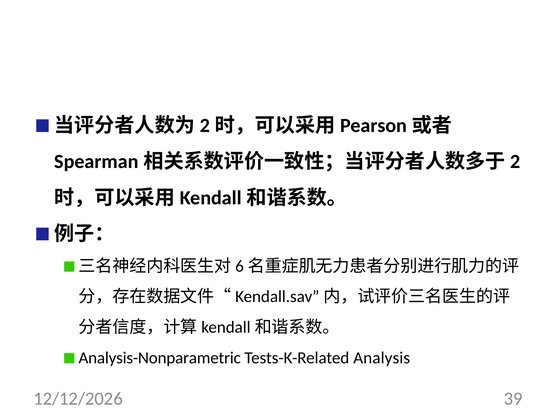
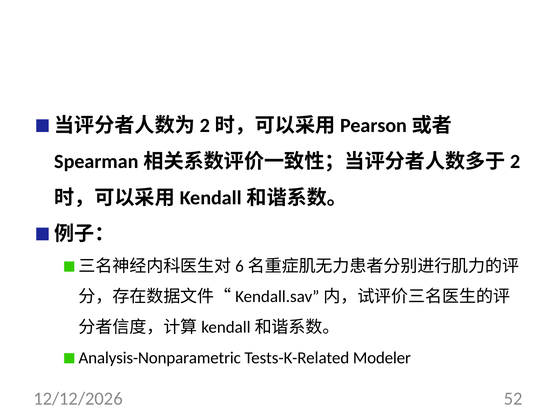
Analysis: Analysis -> Modeler (382, 358)
39: 39 -> 52 (513, 399)
